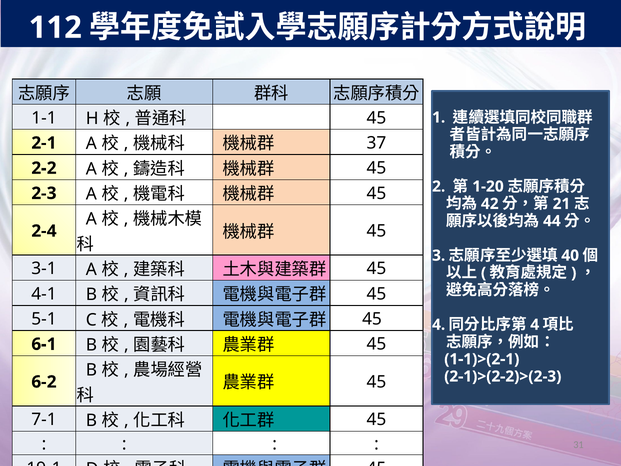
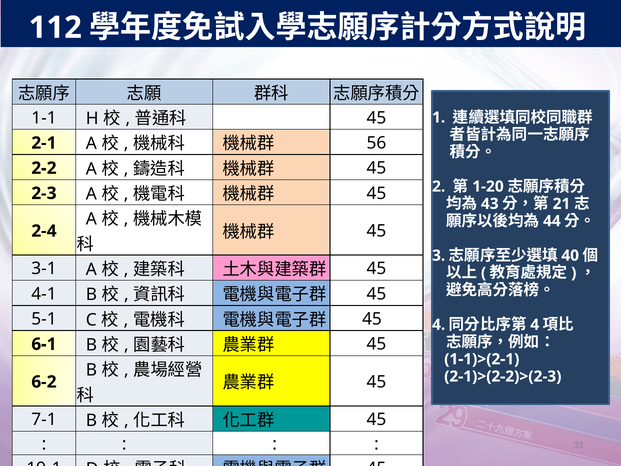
37: 37 -> 56 (376, 143)
42: 42 -> 43 (490, 204)
